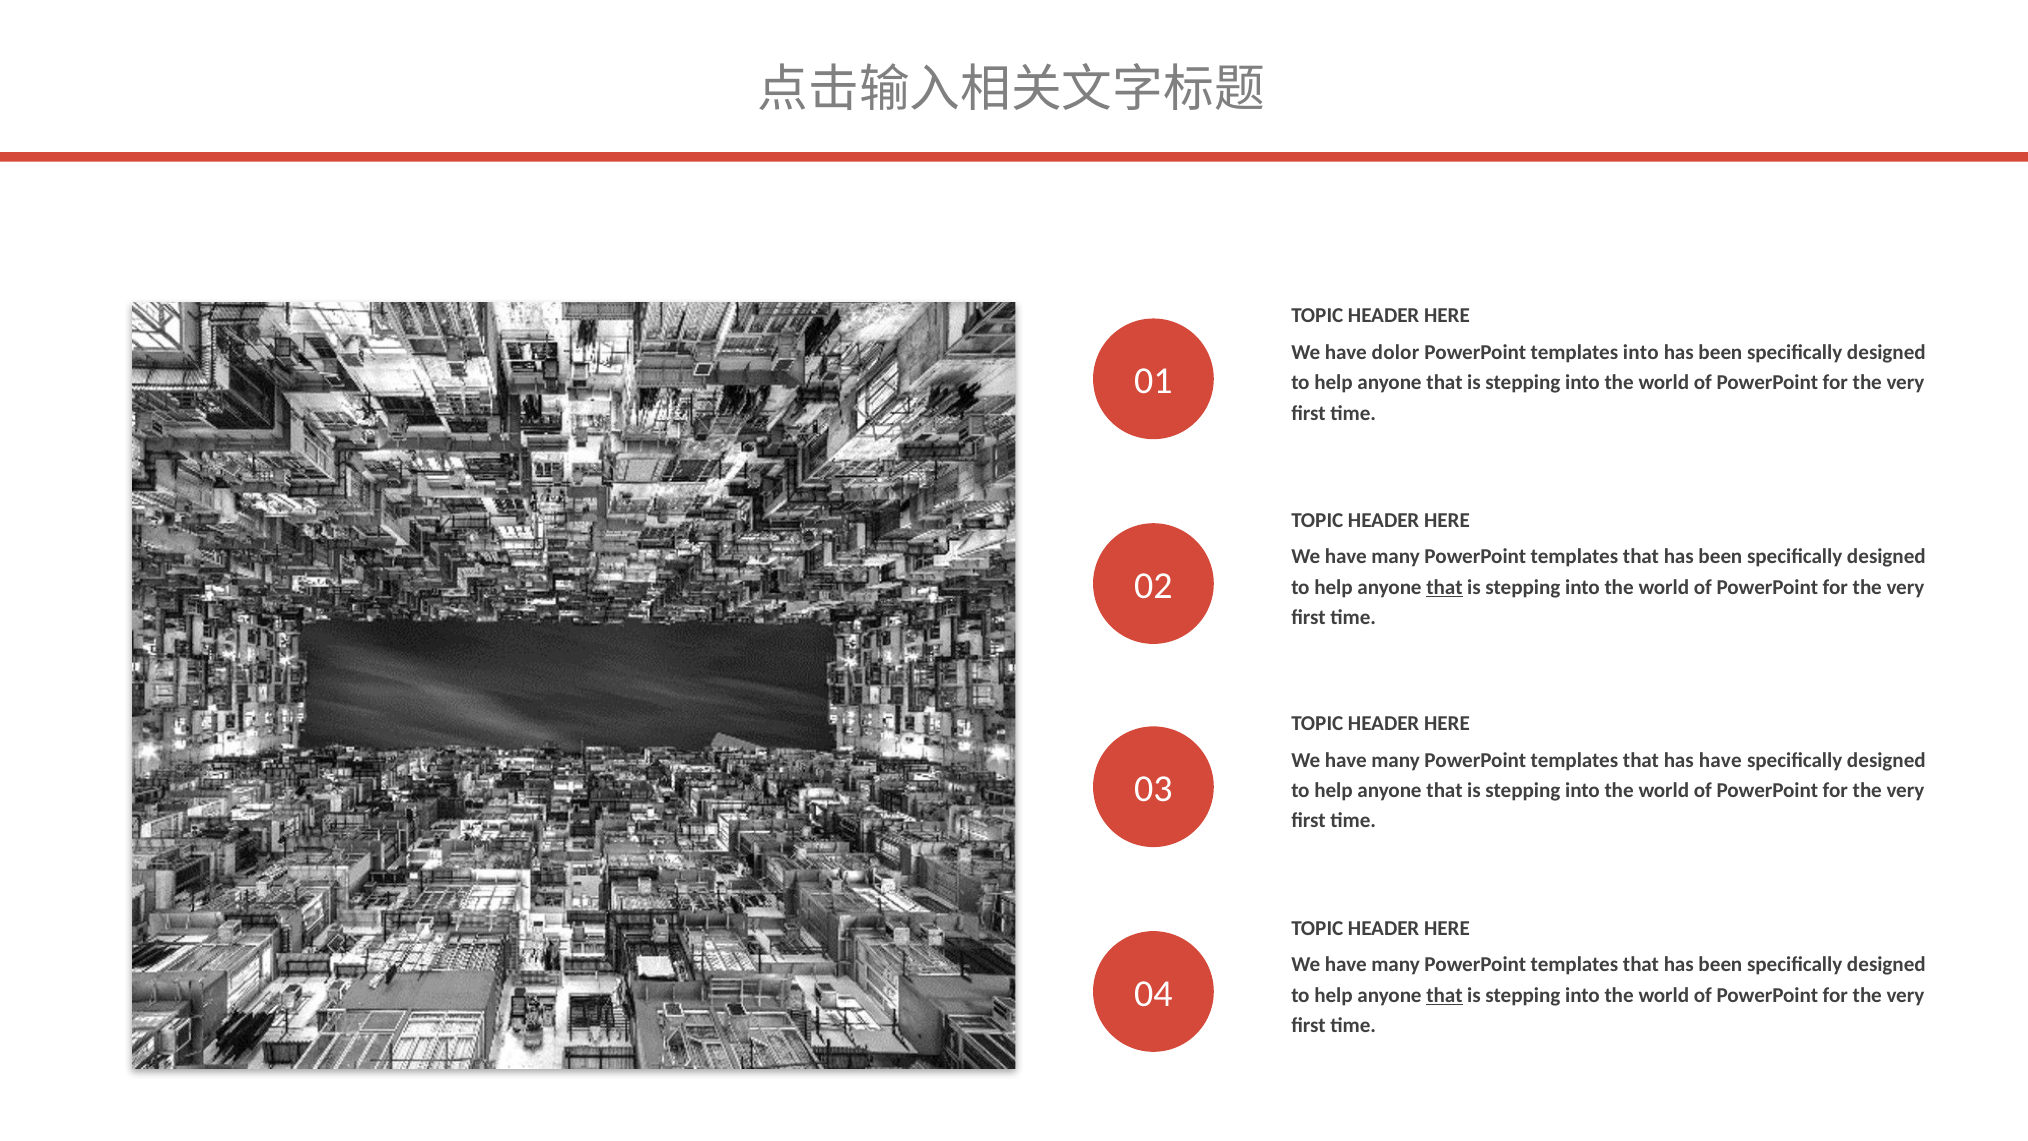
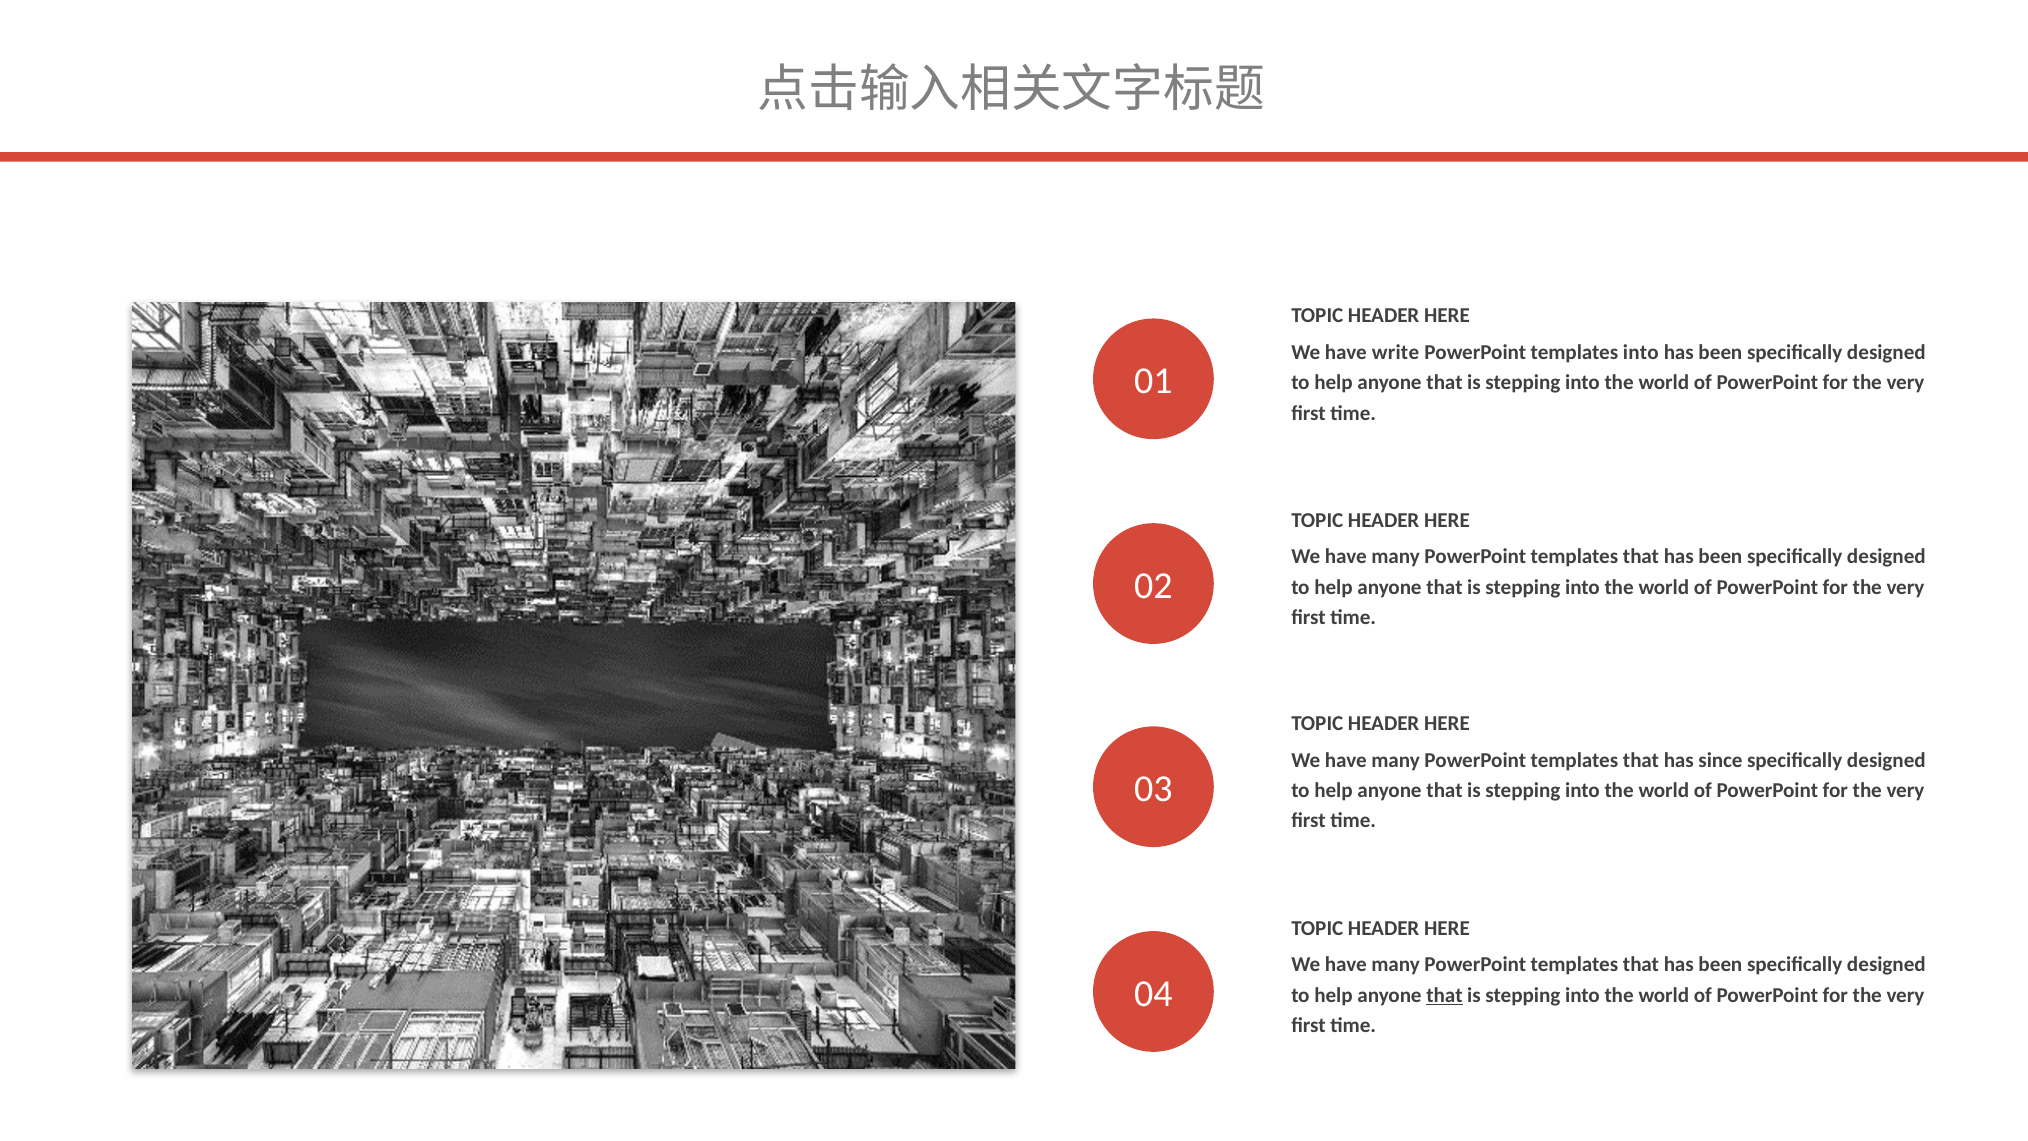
dolor: dolor -> write (1396, 352)
that underline: present -> none (1445, 587)
has have: have -> since (1720, 760)
